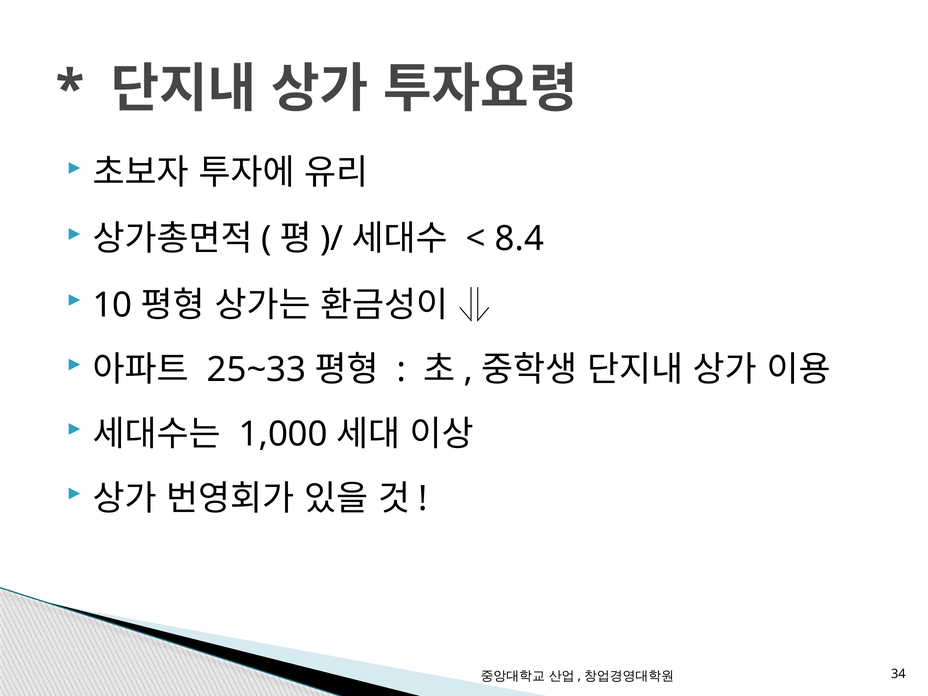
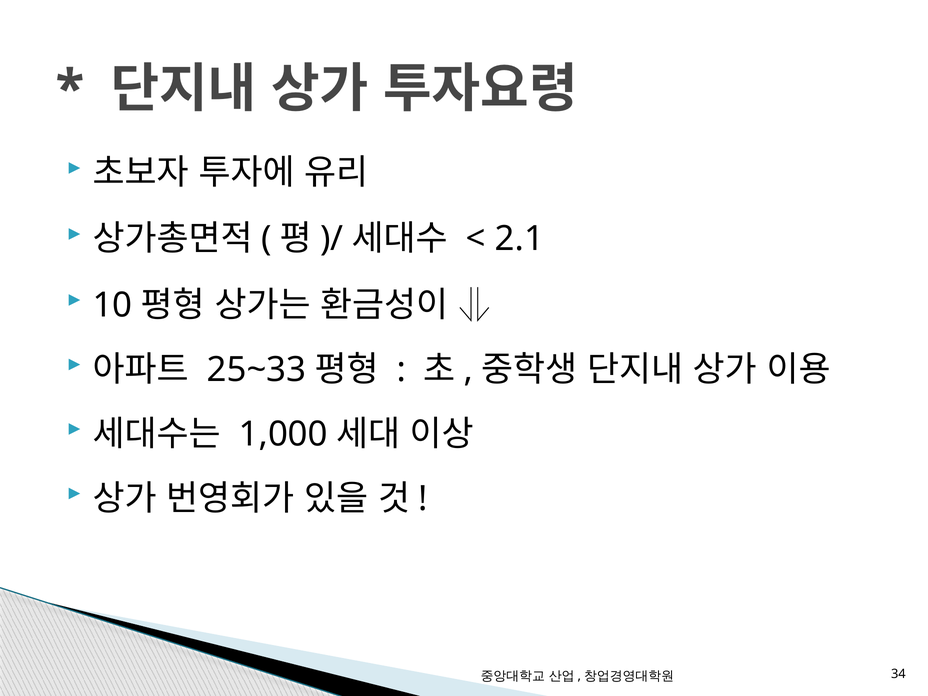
8.4: 8.4 -> 2.1 (519, 239)
